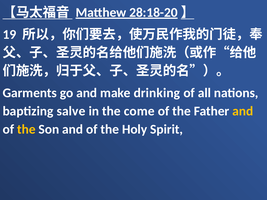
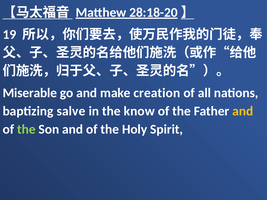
Garments: Garments -> Miserable (30, 93)
drinking: drinking -> creation (157, 93)
come: come -> know (139, 111)
the colour: yellow -> light green (26, 129)
